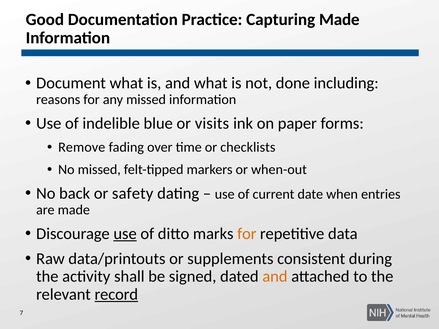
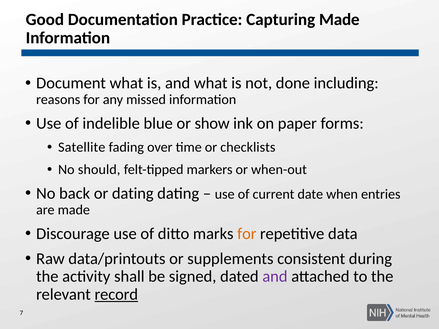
visits: visits -> show (212, 123)
Remove: Remove -> Satellite (82, 147)
No missed: missed -> should (99, 170)
or safety: safety -> dating (133, 194)
use underline: present -> none (125, 234)
and colour: orange -> purple (275, 277)
